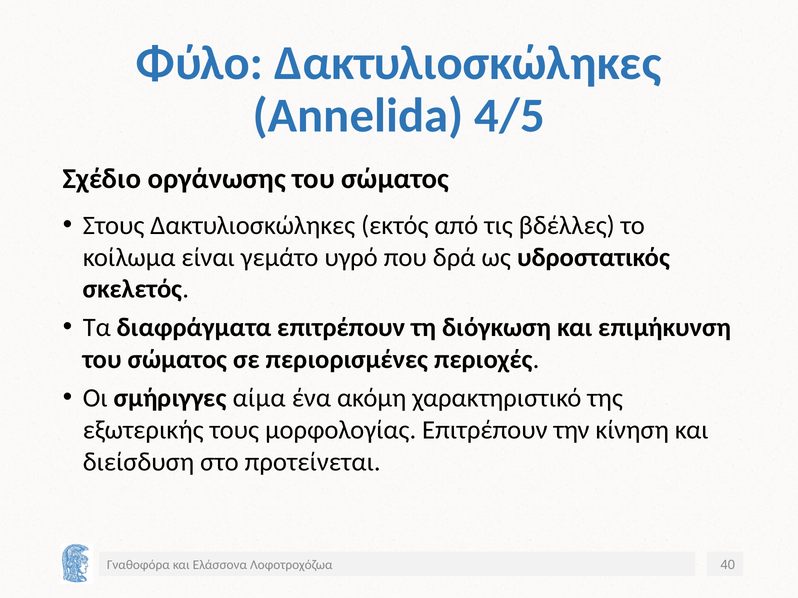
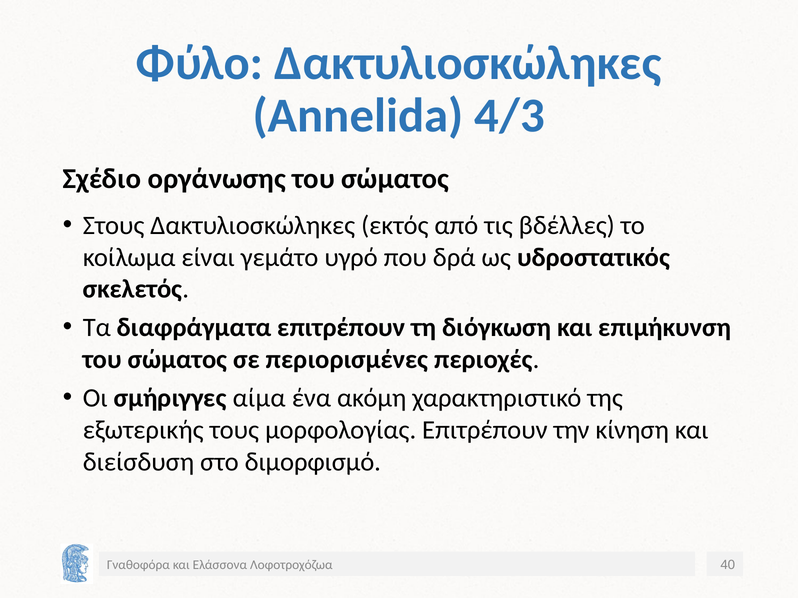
4/5: 4/5 -> 4/3 (510, 116)
προτείνεται: προτείνεται -> διμορφισμό (313, 462)
